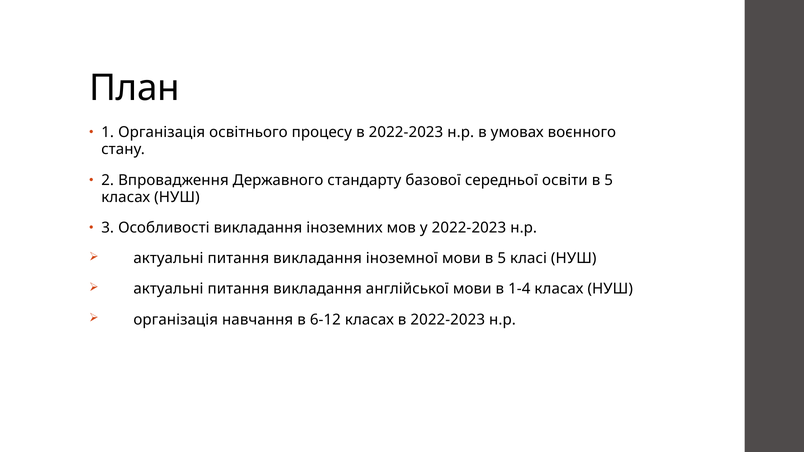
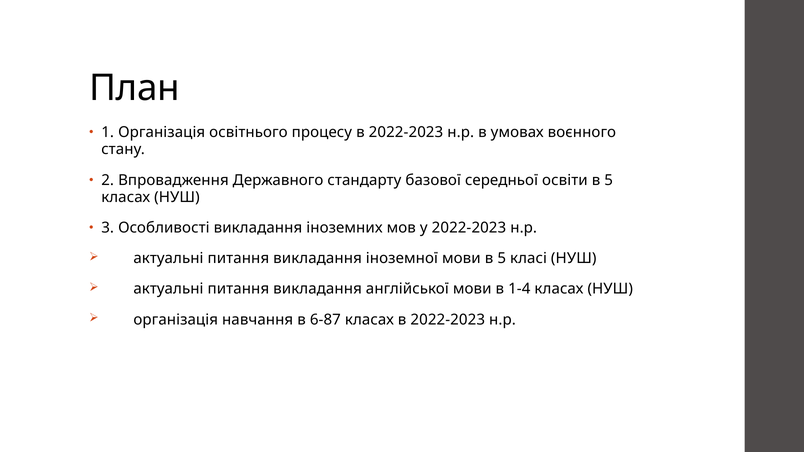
6-12: 6-12 -> 6-87 (325, 320)
